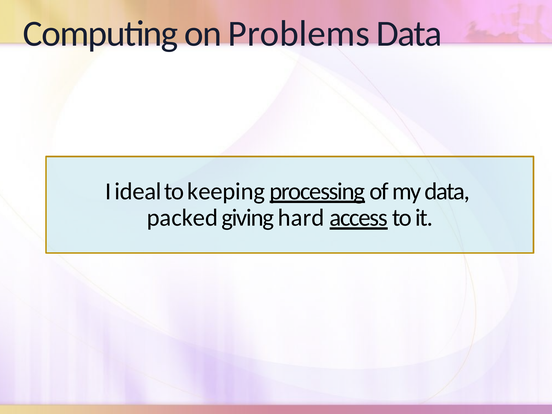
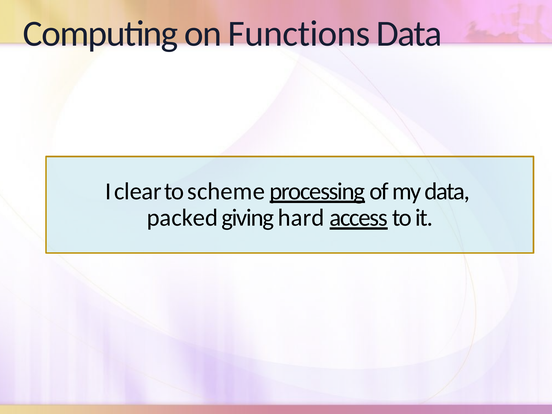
Problems: Problems -> Functions (299, 34)
ideal: ideal -> clear (138, 191)
keeping: keeping -> scheme (226, 191)
